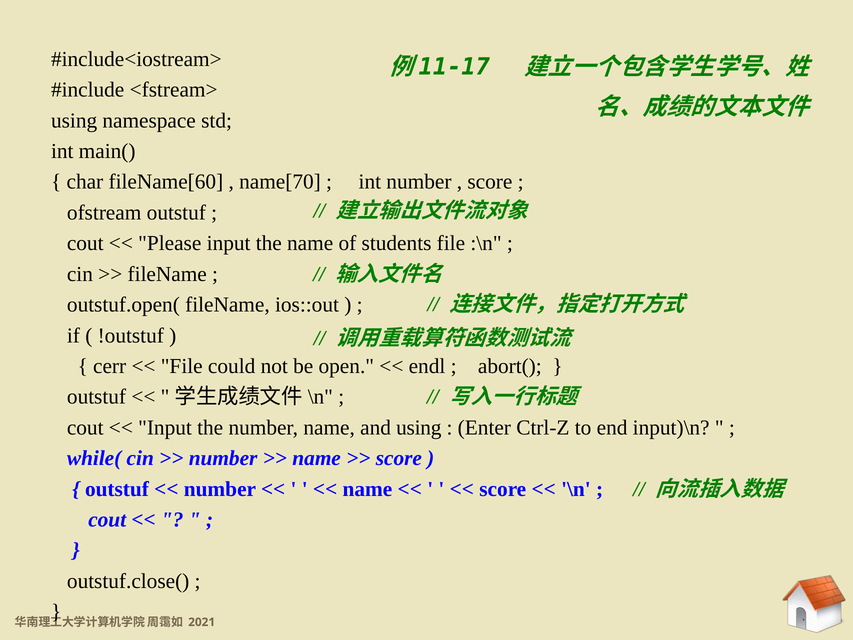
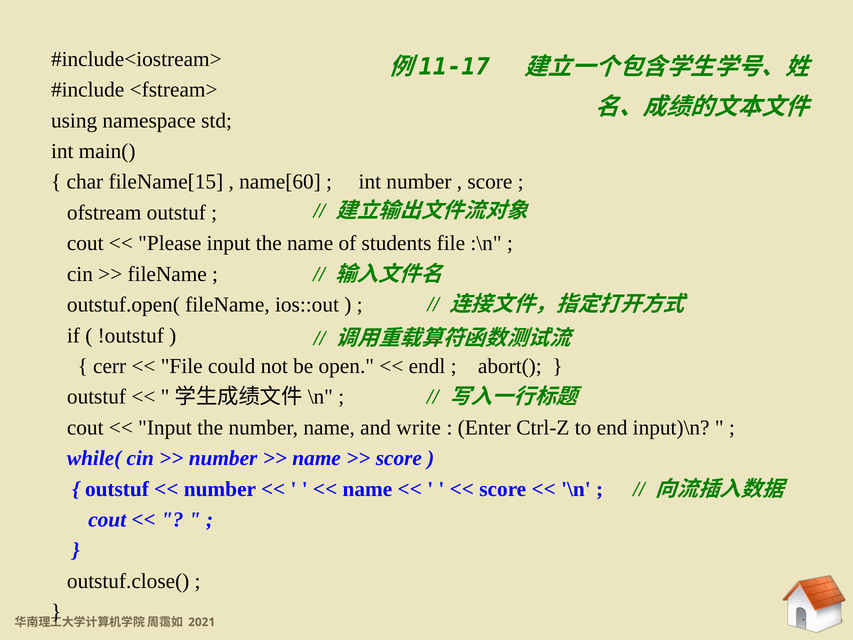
fileName[60: fileName[60 -> fileName[15 (166, 182)
name[70: name[70 -> name[60 (280, 182)
and using: using -> write (419, 427)
